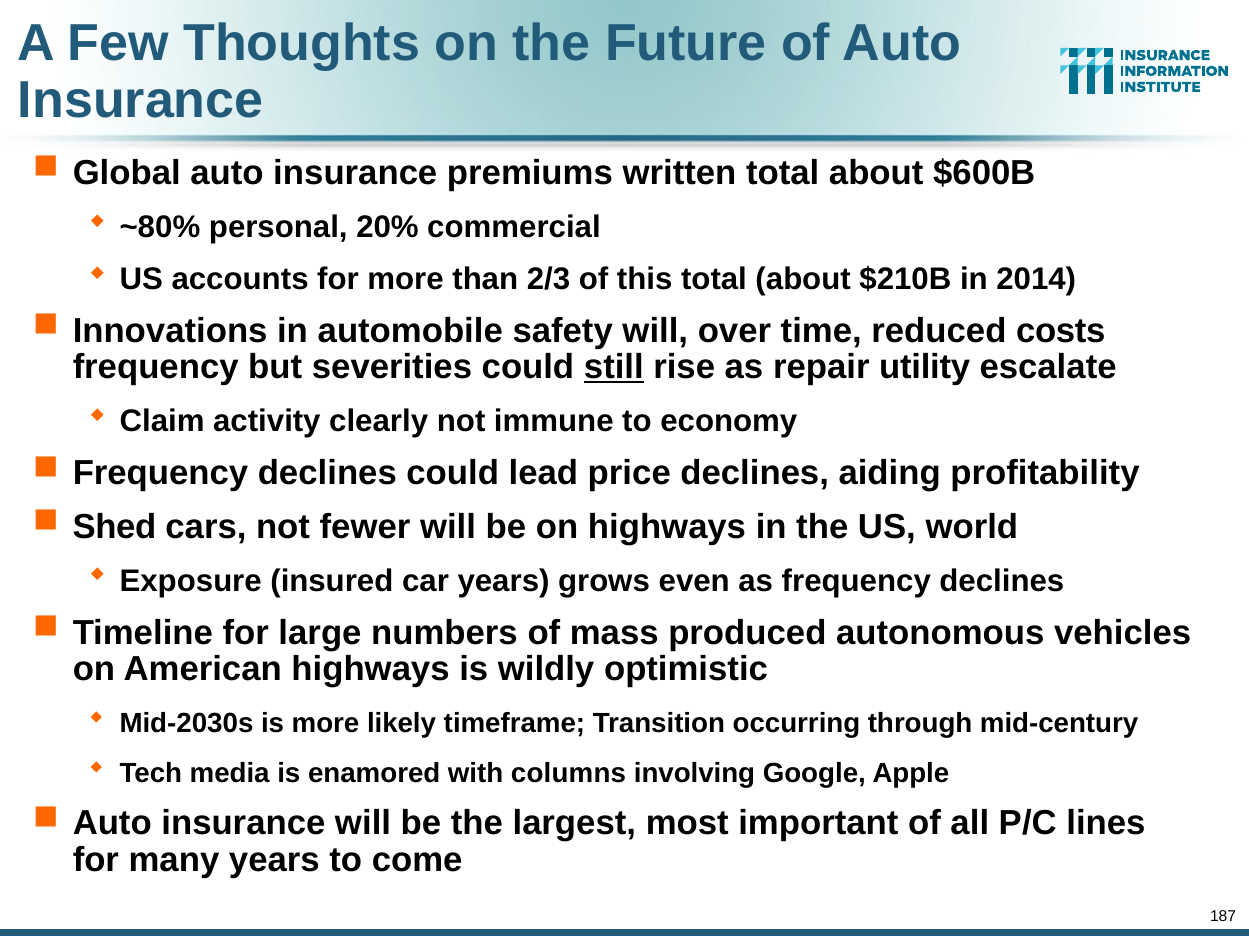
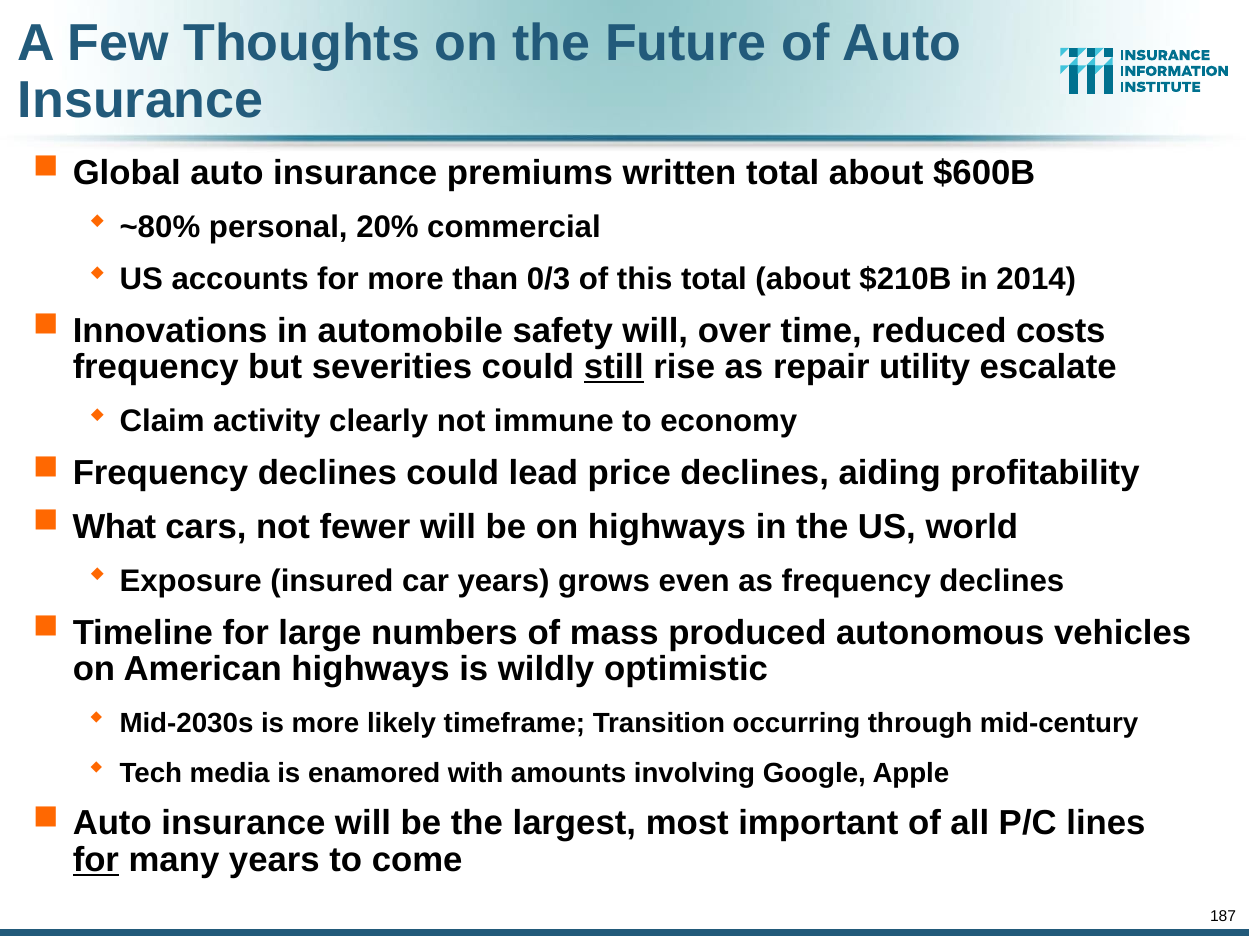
2/3: 2/3 -> 0/3 (548, 279)
Shed: Shed -> What (114, 527)
columns: columns -> amounts (569, 774)
for underline: none -> present (96, 860)
